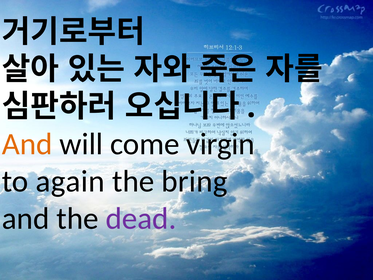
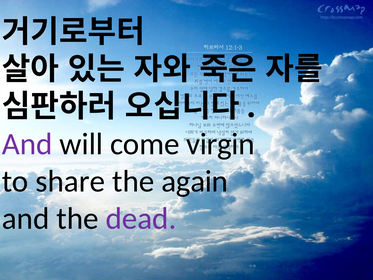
And colour: orange -> purple (27, 144)
again: again -> share (70, 181)
bring: bring -> again (195, 181)
